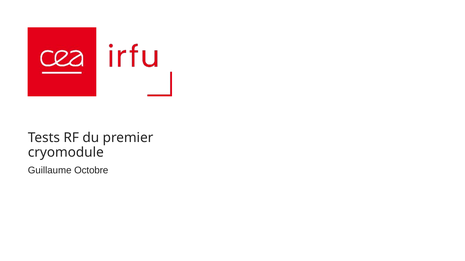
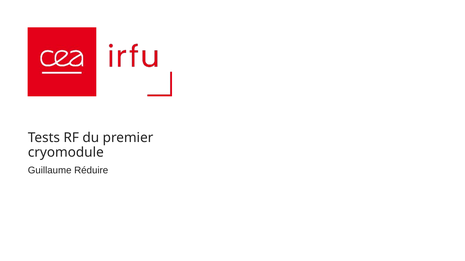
Octobre: Octobre -> Réduire (91, 171)
